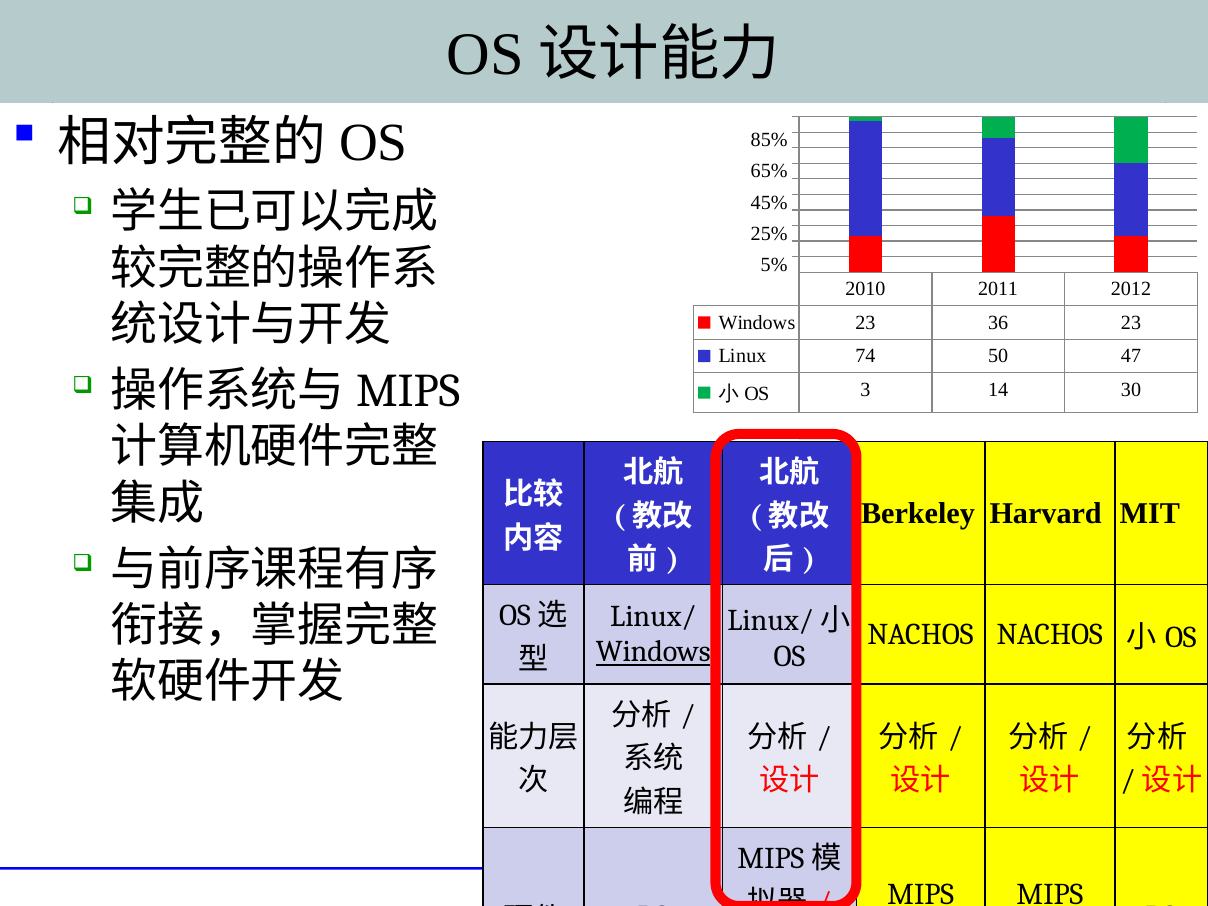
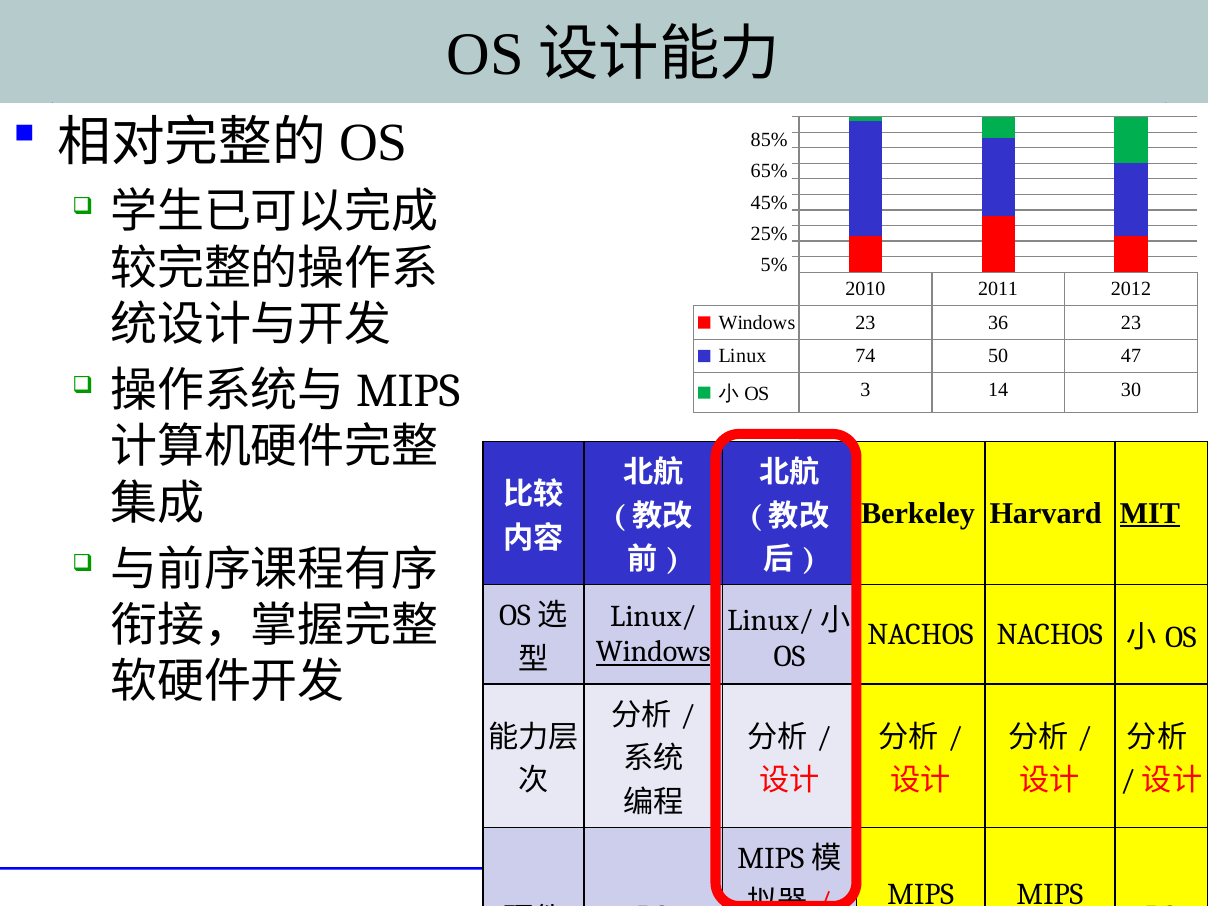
MIT underline: none -> present (1150, 513)
